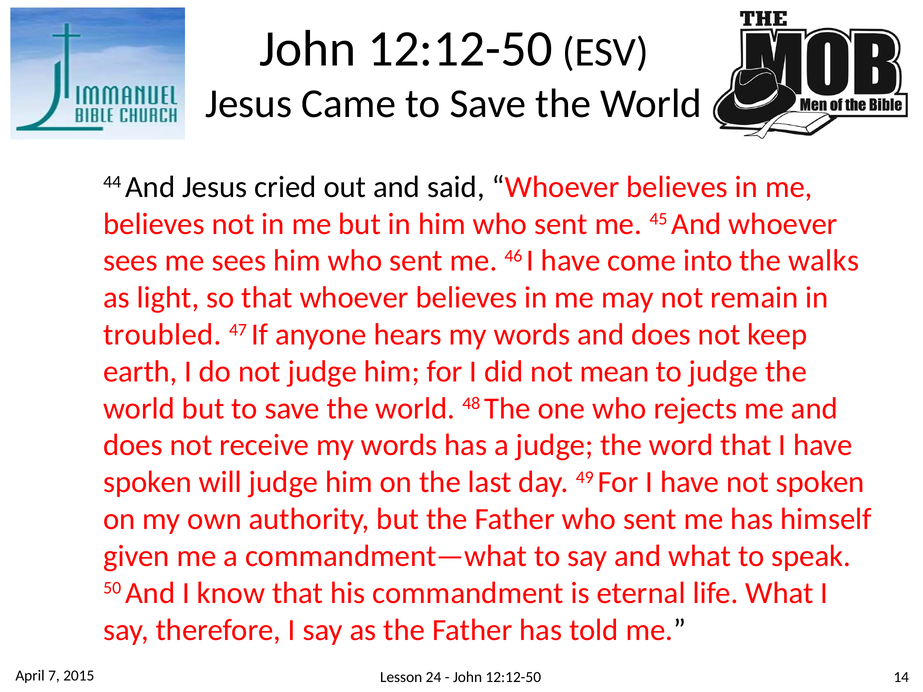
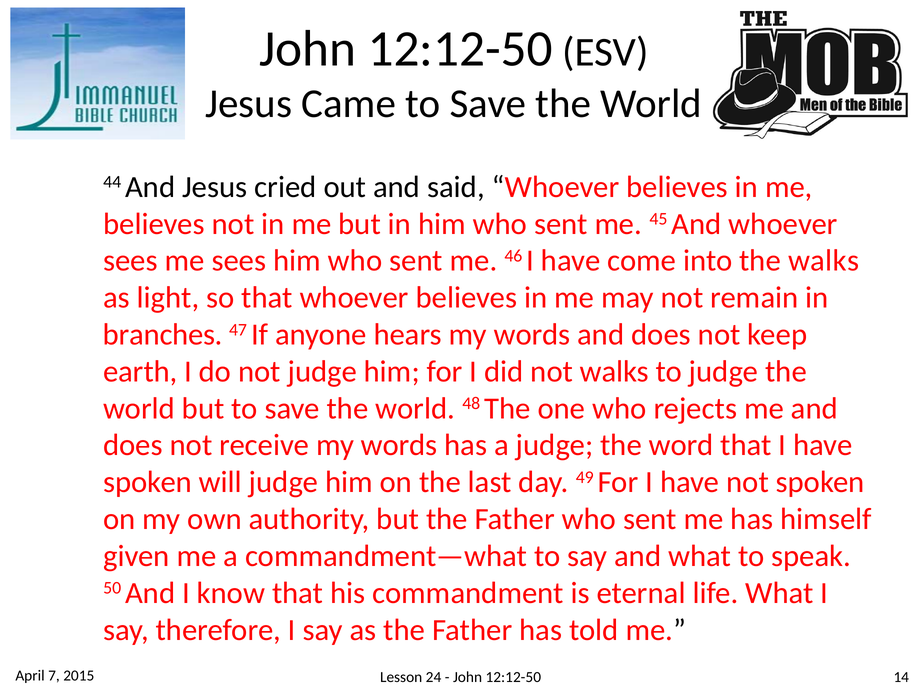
troubled: troubled -> branches (163, 335)
not mean: mean -> walks (615, 372)
